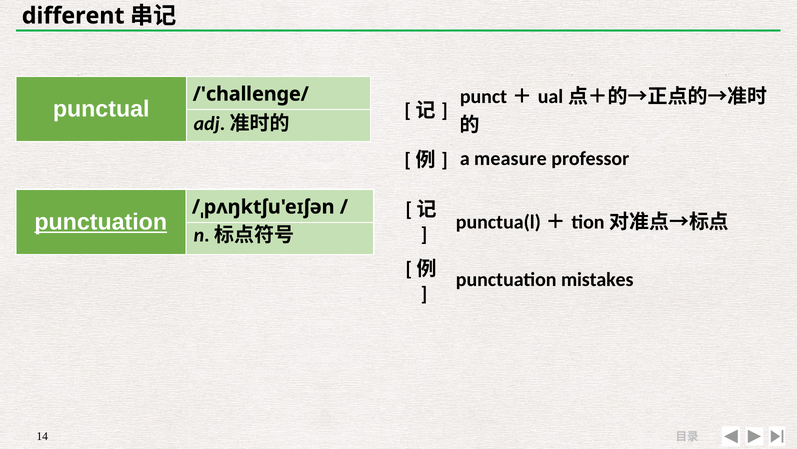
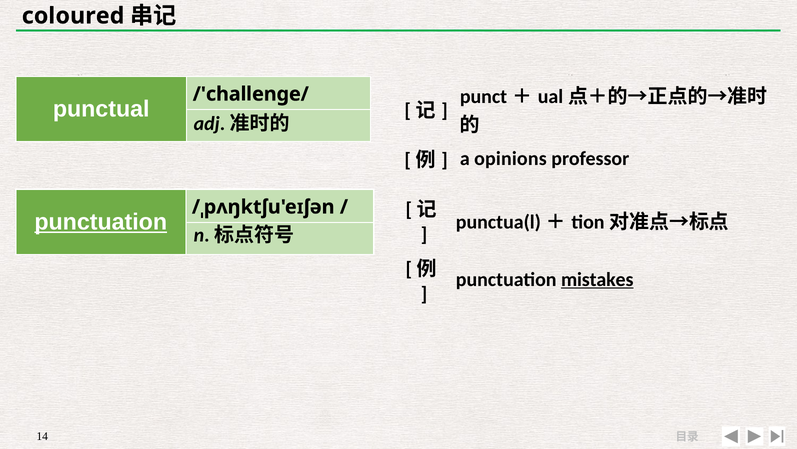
different: different -> coloured (73, 16)
measure: measure -> opinions (510, 158)
mistakes underline: none -> present (597, 279)
